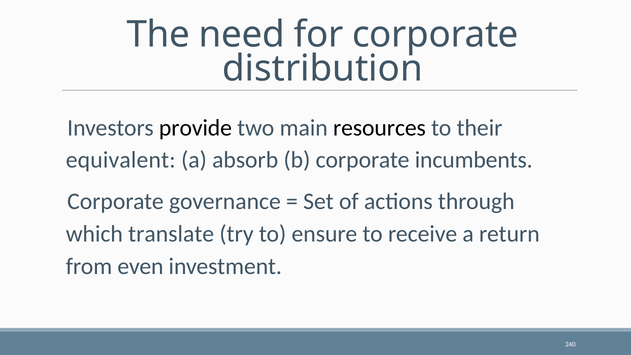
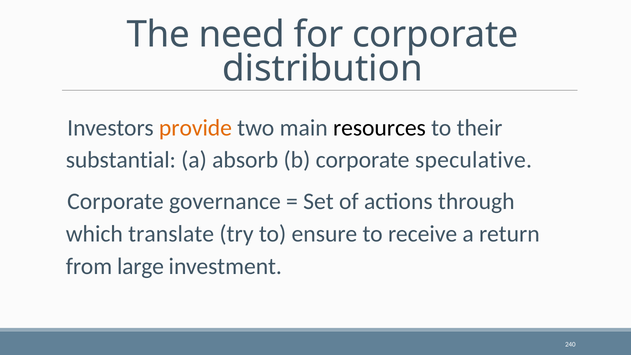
provide colour: black -> orange (195, 128)
equivalent: equivalent -> substantial (121, 160)
incumbents: incumbents -> speculative (474, 160)
even: even -> large (140, 266)
